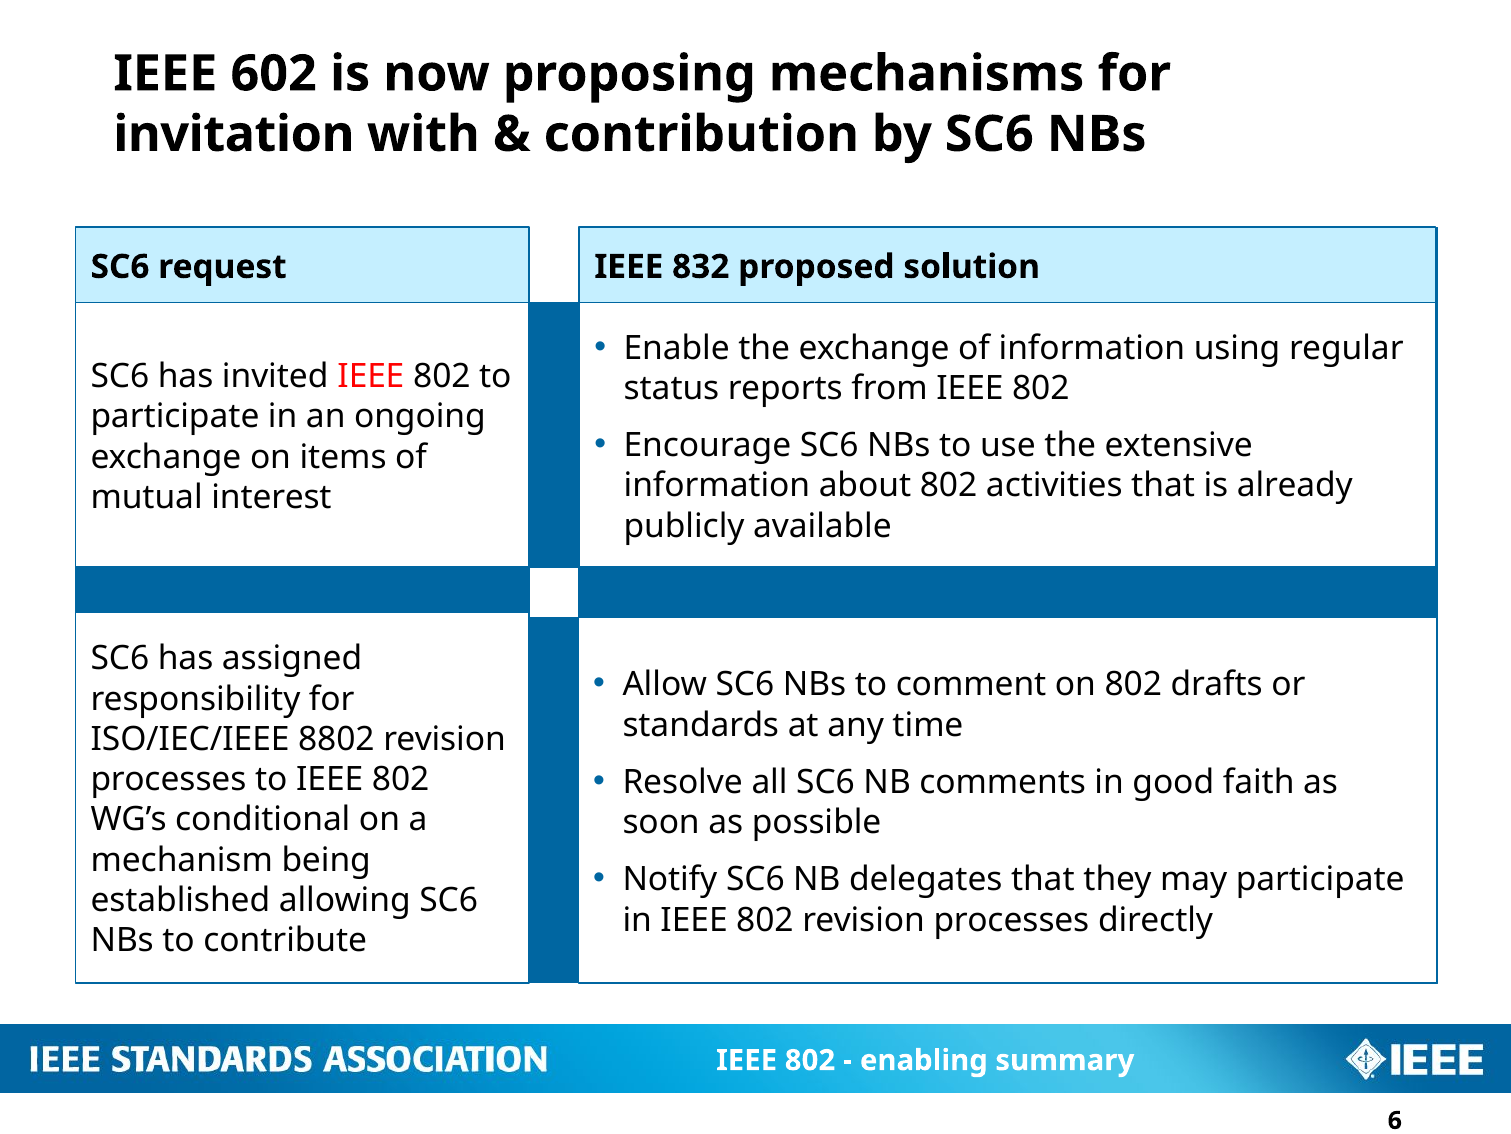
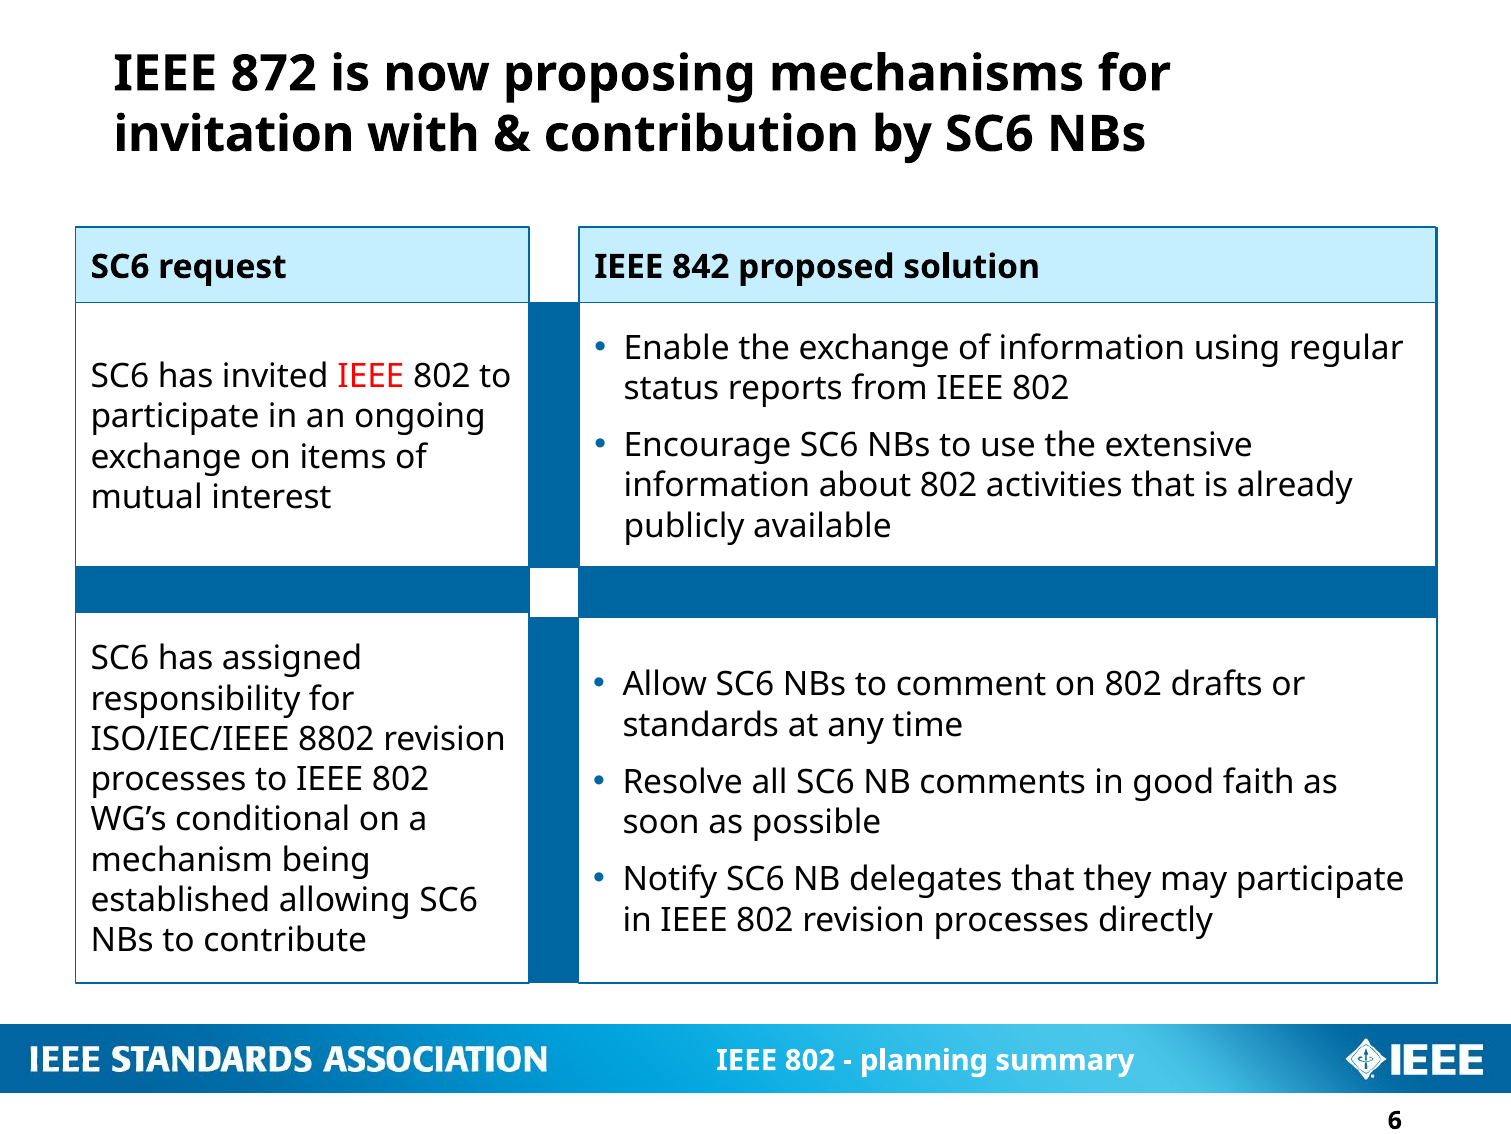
602: 602 -> 872 (274, 74)
832: 832 -> 842 (701, 267)
enabling: enabling -> planning (924, 1060)
